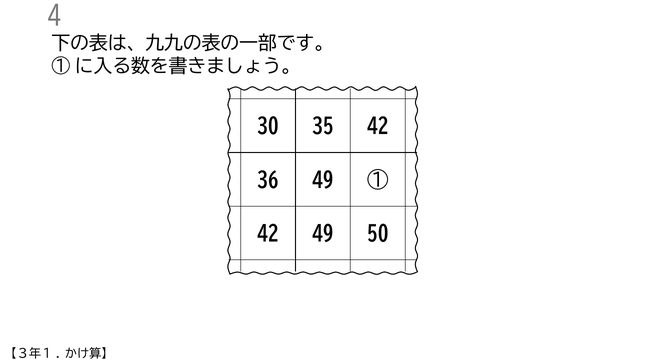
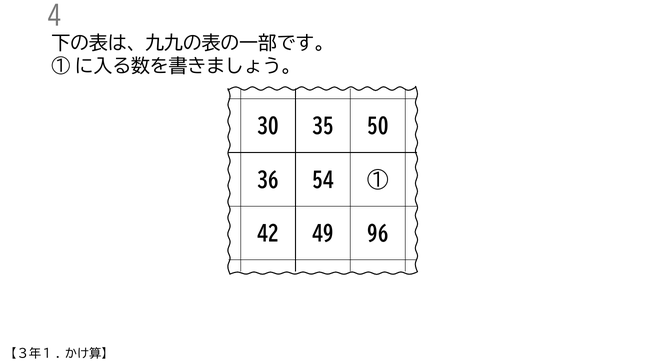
35 42: 42 -> 50 (378, 127)
36 49: 49 -> 54 (323, 180)
50: 50 -> 96 (378, 234)
